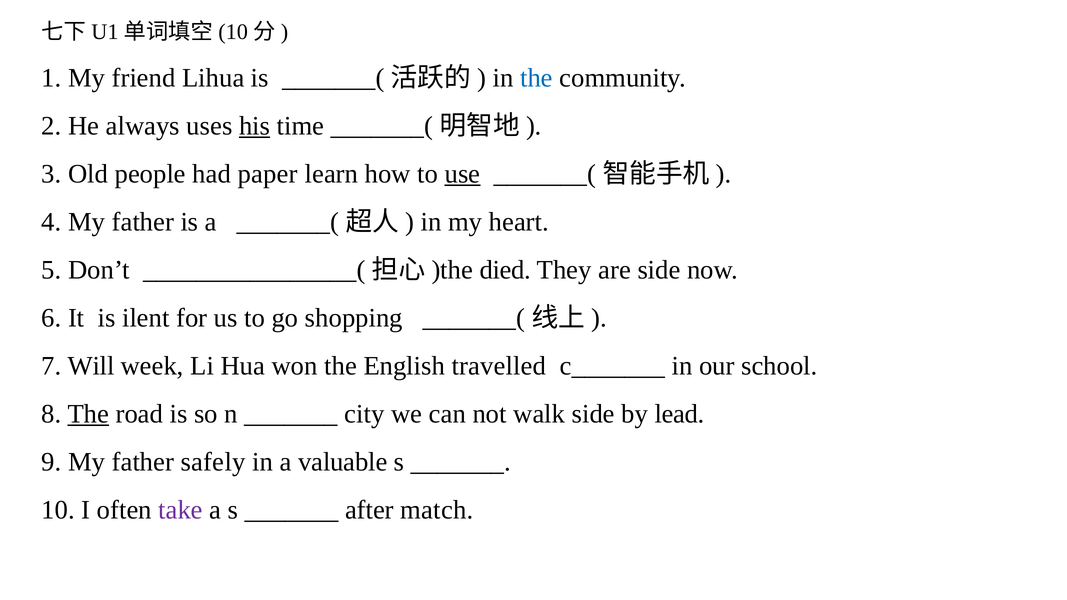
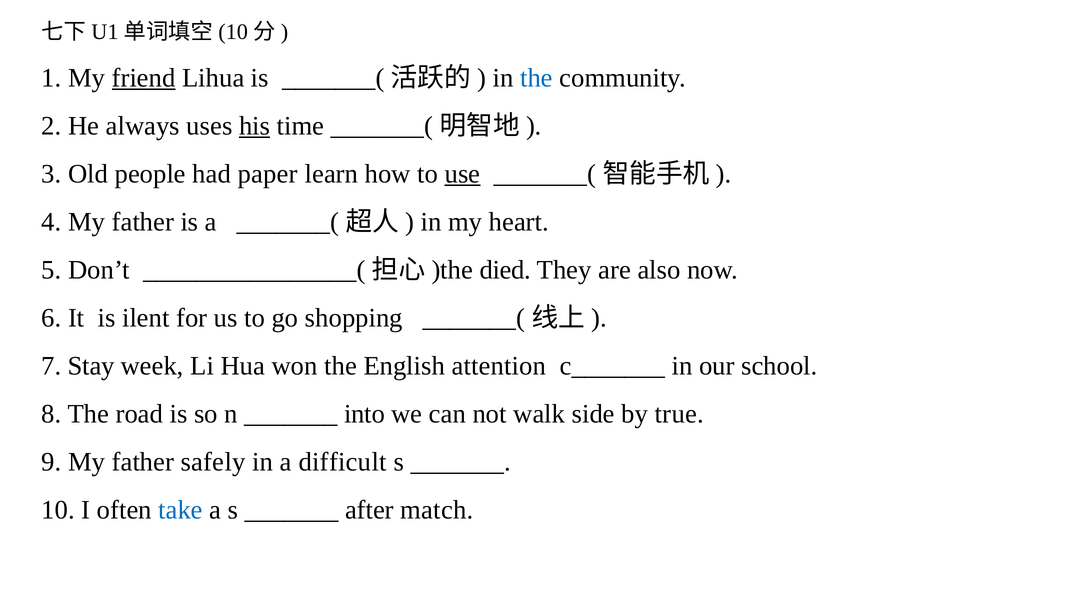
friend underline: none -> present (144, 78)
are side: side -> also (659, 270)
Will: Will -> Stay (91, 366)
travelled: travelled -> attention (499, 366)
The underline: present -> none (88, 414)
city: city -> into (365, 414)
lead: lead -> true (679, 414)
valuable: valuable -> difficult (343, 462)
take colour: purple -> blue (181, 510)
